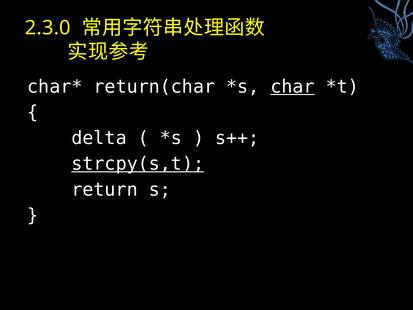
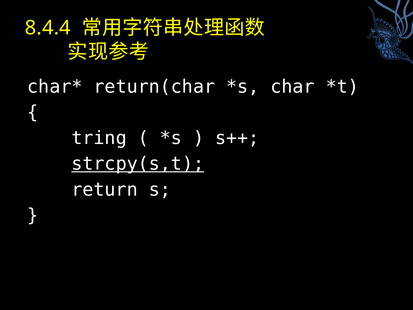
2.3.0: 2.3.0 -> 8.4.4 (48, 28)
char underline: present -> none (293, 87)
delta: delta -> tring (99, 138)
